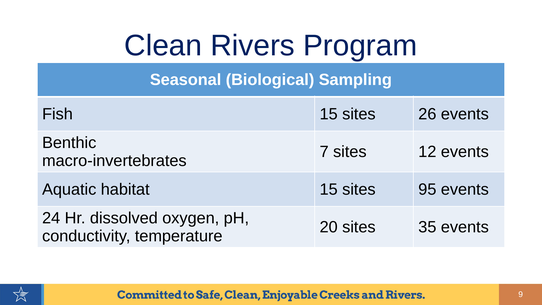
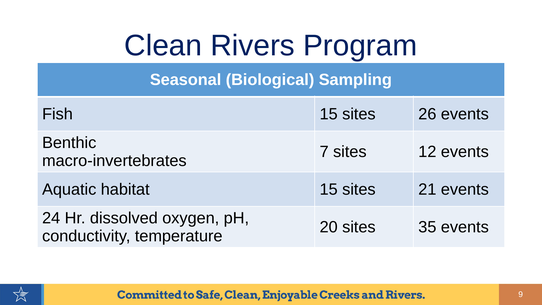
95: 95 -> 21 (427, 189)
